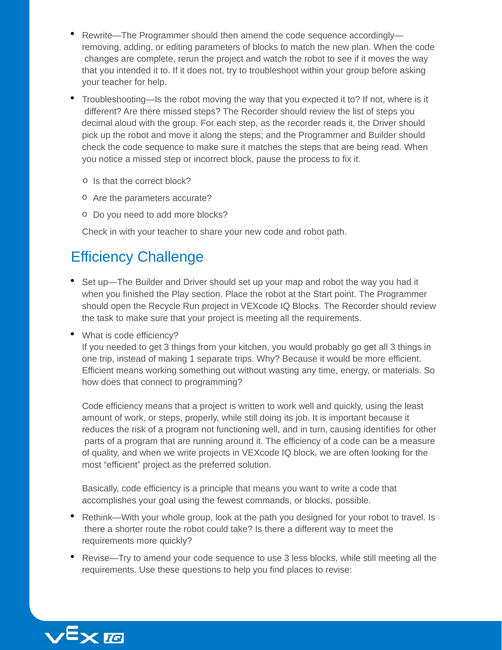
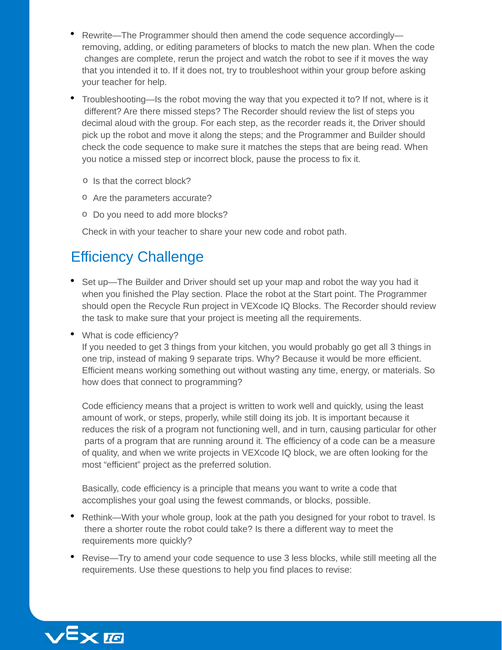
1: 1 -> 9 (192, 359)
identifies: identifies -> particular (382, 429)
